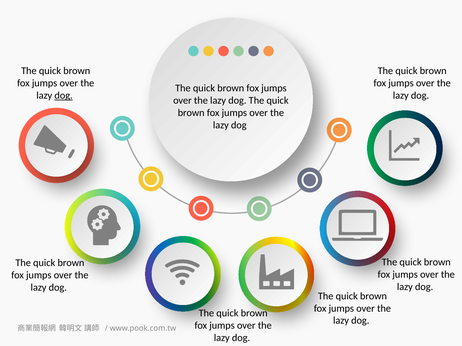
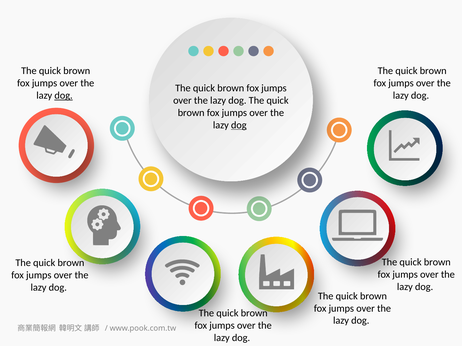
dog underline: none -> present (239, 125)
